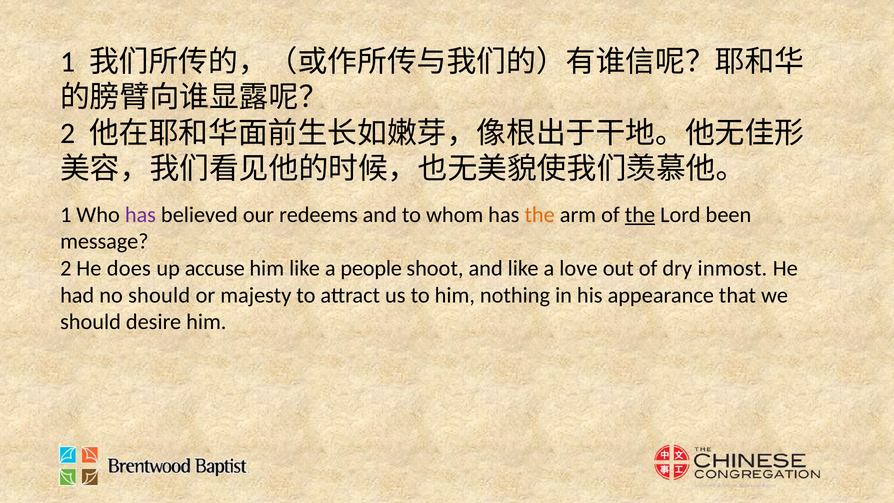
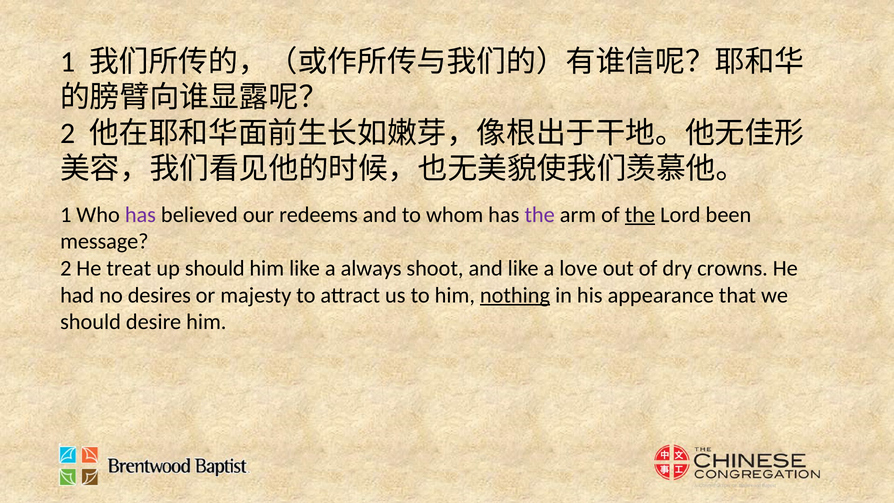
the colour: orange -> purple (540, 215)
does: does -> treat (129, 268)
up accuse: accuse -> should (215, 268)
people: people -> always (371, 268)
inmost: inmost -> crowns (733, 268)
no should: should -> desires (159, 295)
nothing underline: none -> present (515, 295)
